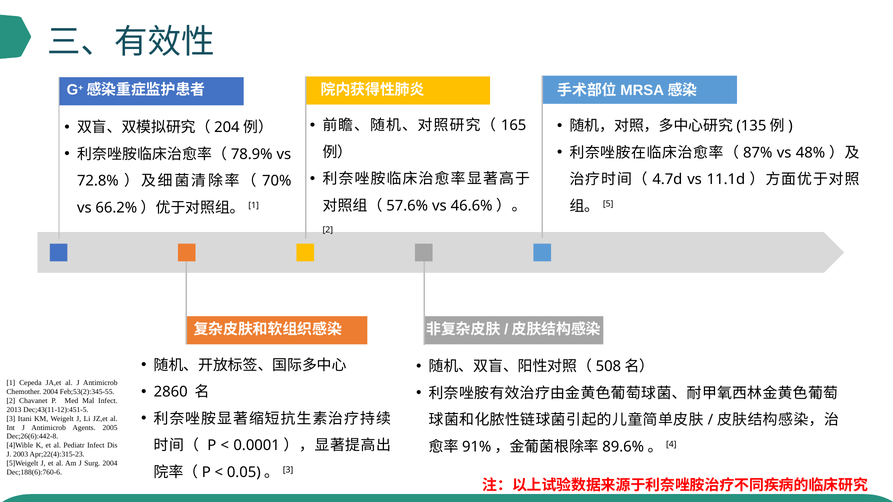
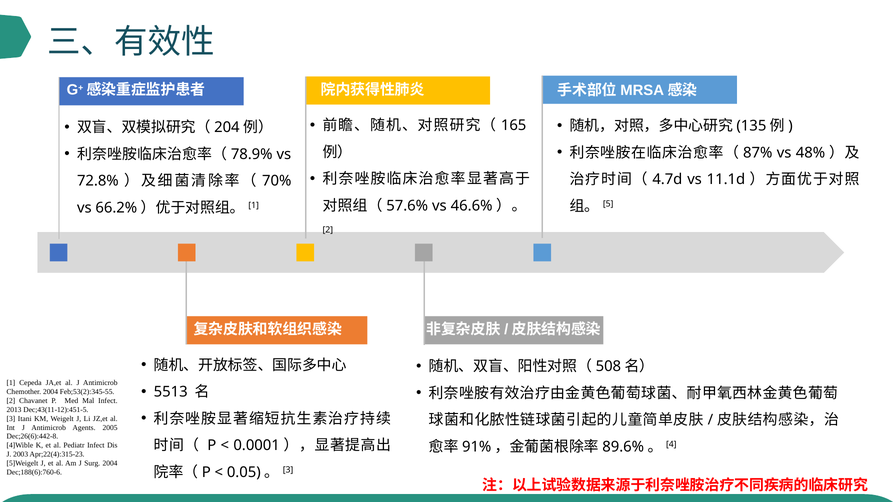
2860: 2860 -> 5513 (171, 392)
